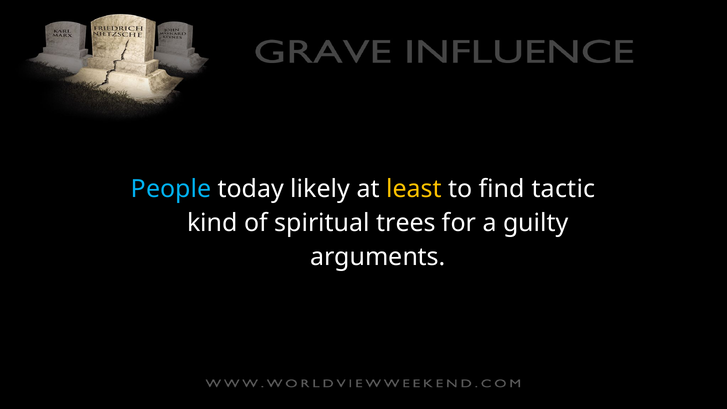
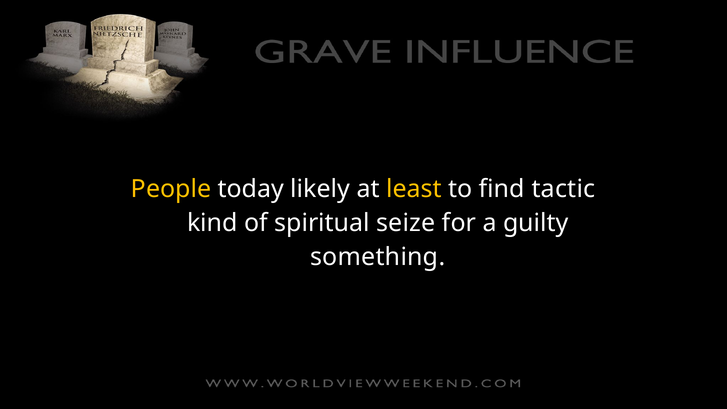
People colour: light blue -> yellow (171, 189)
trees: trees -> seize (406, 223)
arguments: arguments -> something (378, 257)
